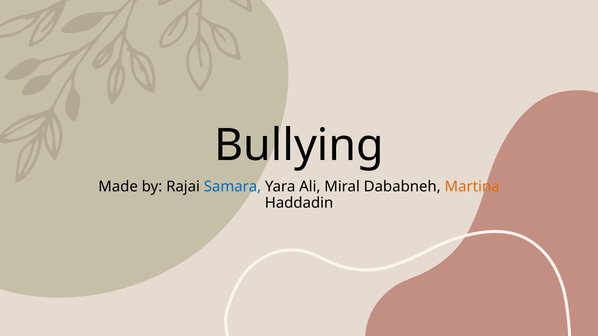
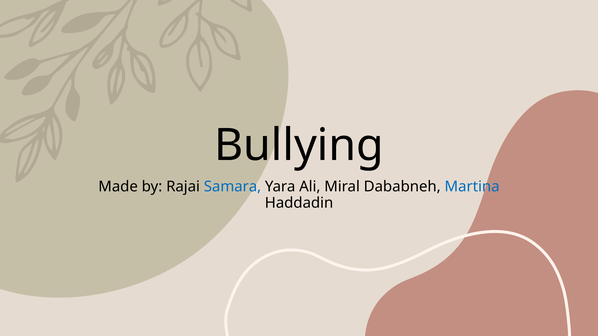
Martina colour: orange -> blue (472, 187)
